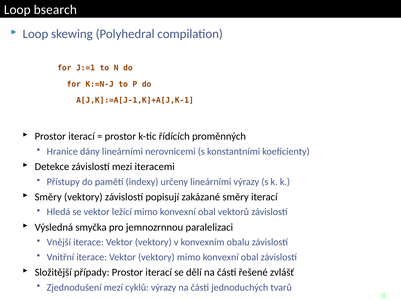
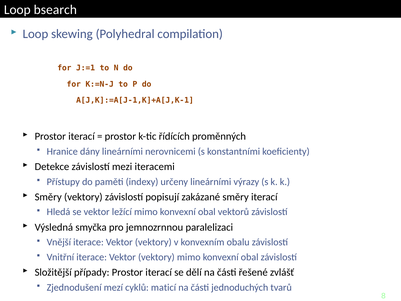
cyklů výrazy: výrazy -> maticí (164, 287)
